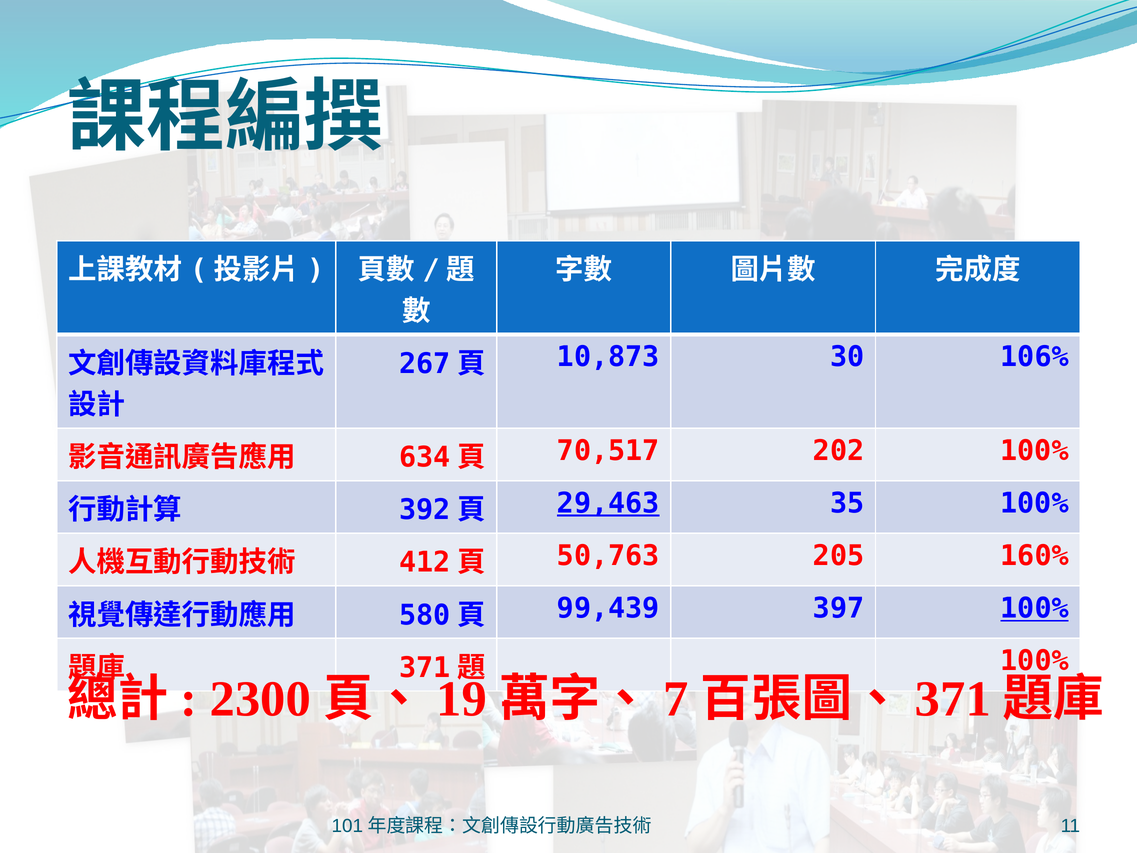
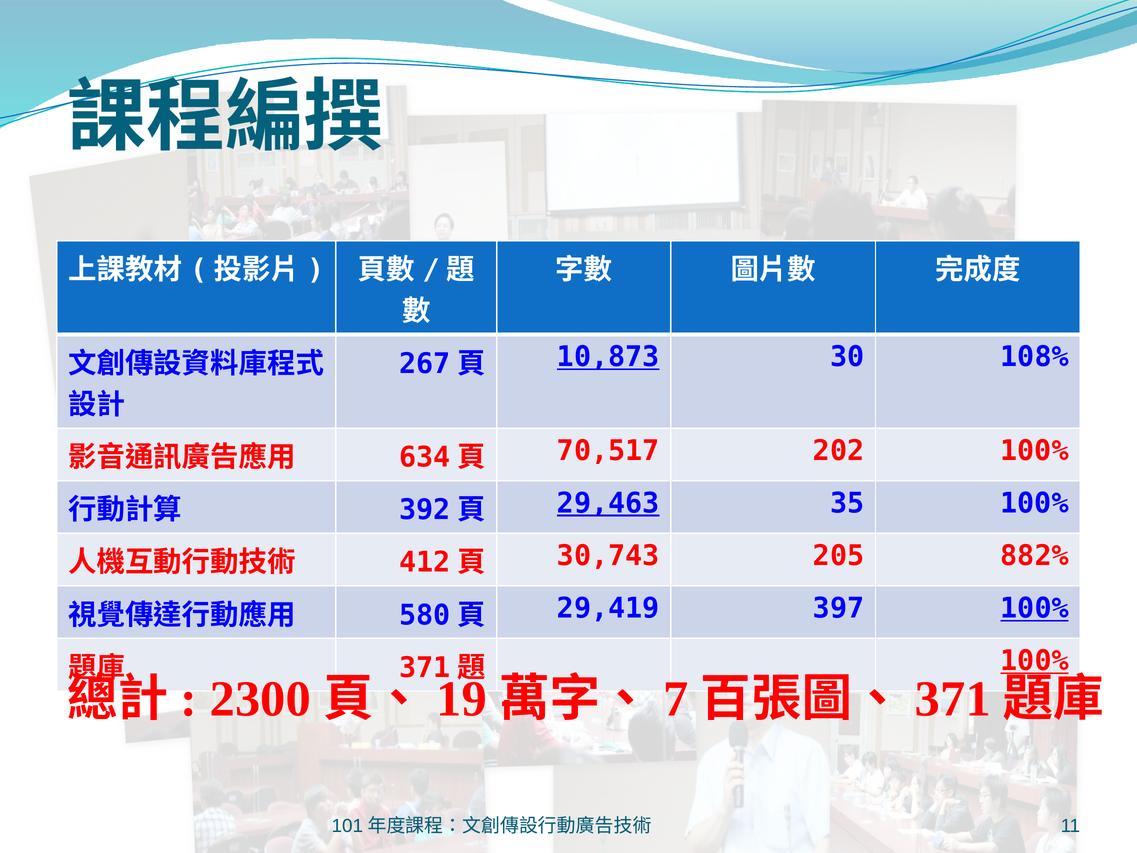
10,873 underline: none -> present (608, 357)
106%: 106% -> 108% (1035, 357)
50,763: 50,763 -> 30,743 (608, 556)
160%: 160% -> 882% (1035, 556)
99,439: 99,439 -> 29,419 (608, 608)
100% underline: none -> present (1035, 661)
